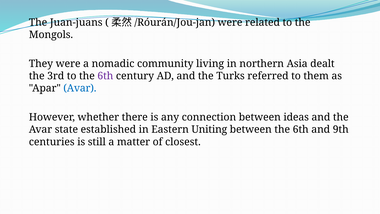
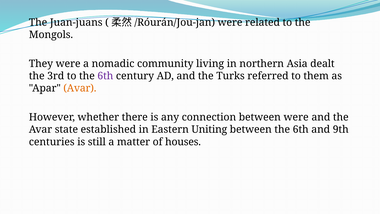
Avar colour: blue -> orange (80, 88)
between ideas: ideas -> were (296, 117)
closest: closest -> houses (183, 142)
